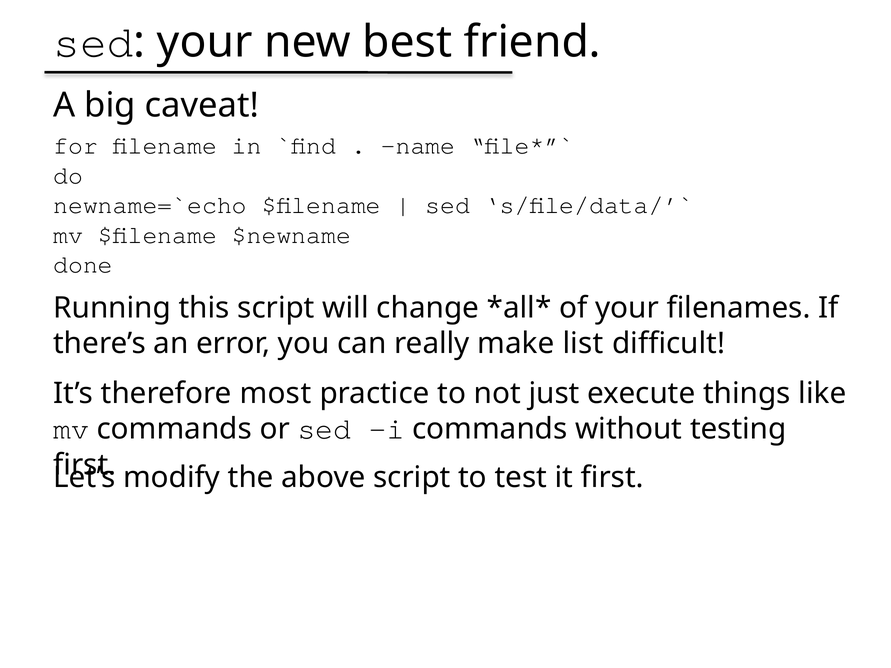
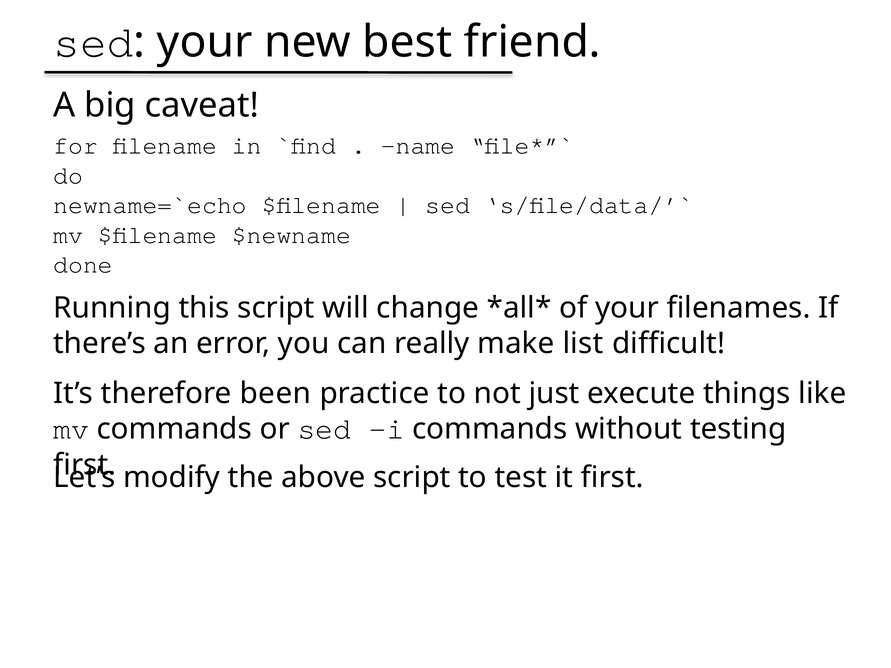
most: most -> been (275, 394)
